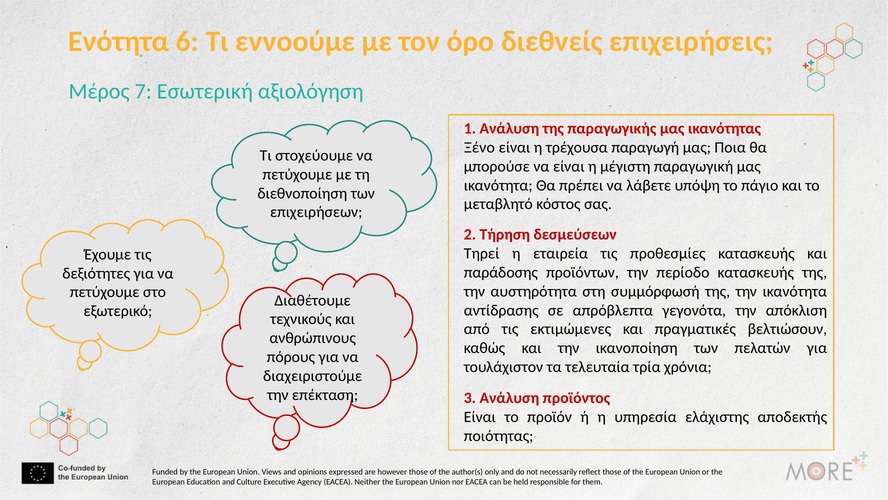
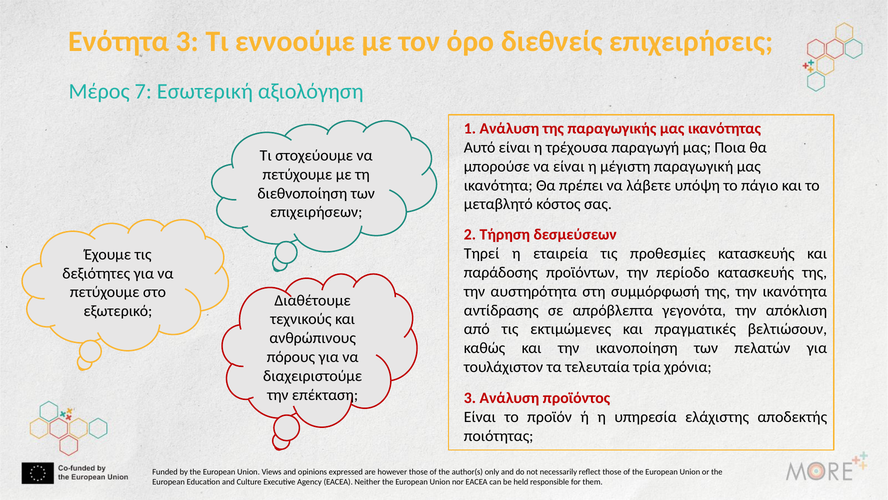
Ενότητα 6: 6 -> 3 (187, 41)
Ξένο: Ξένο -> Αυτό (480, 147)
